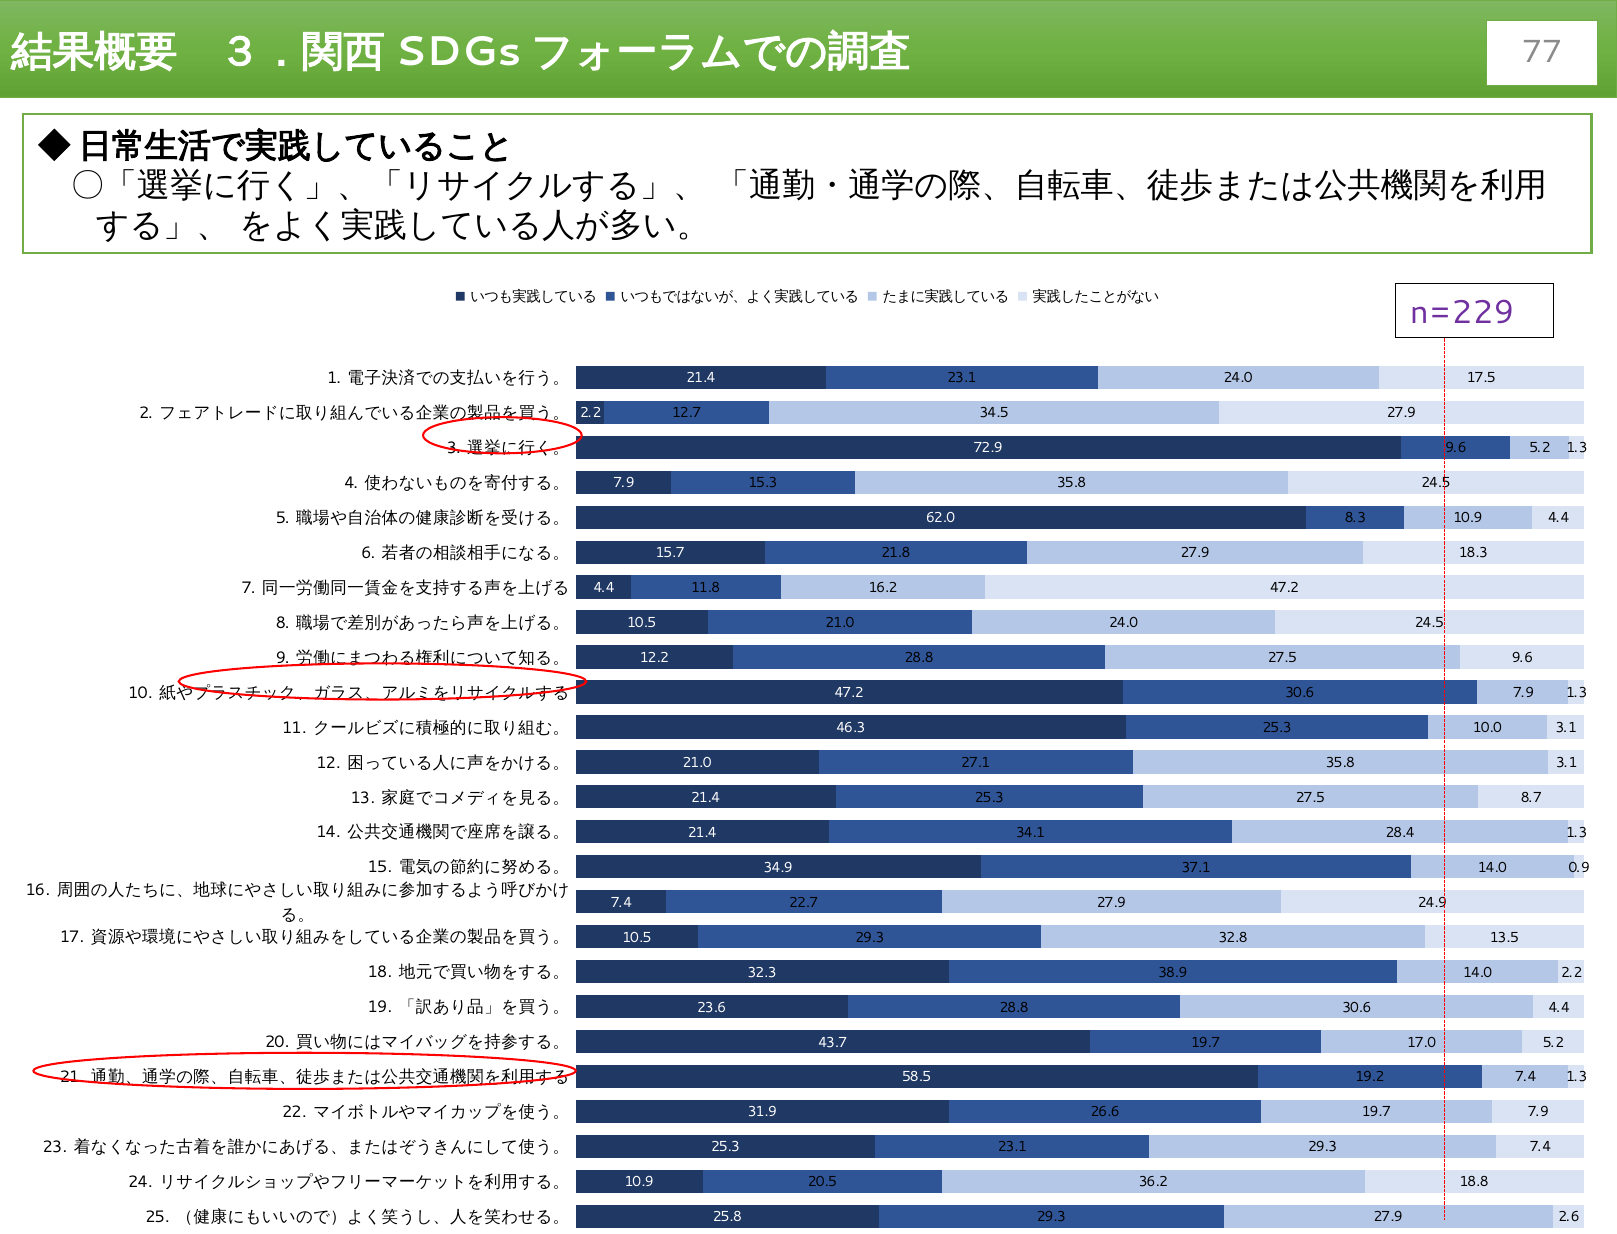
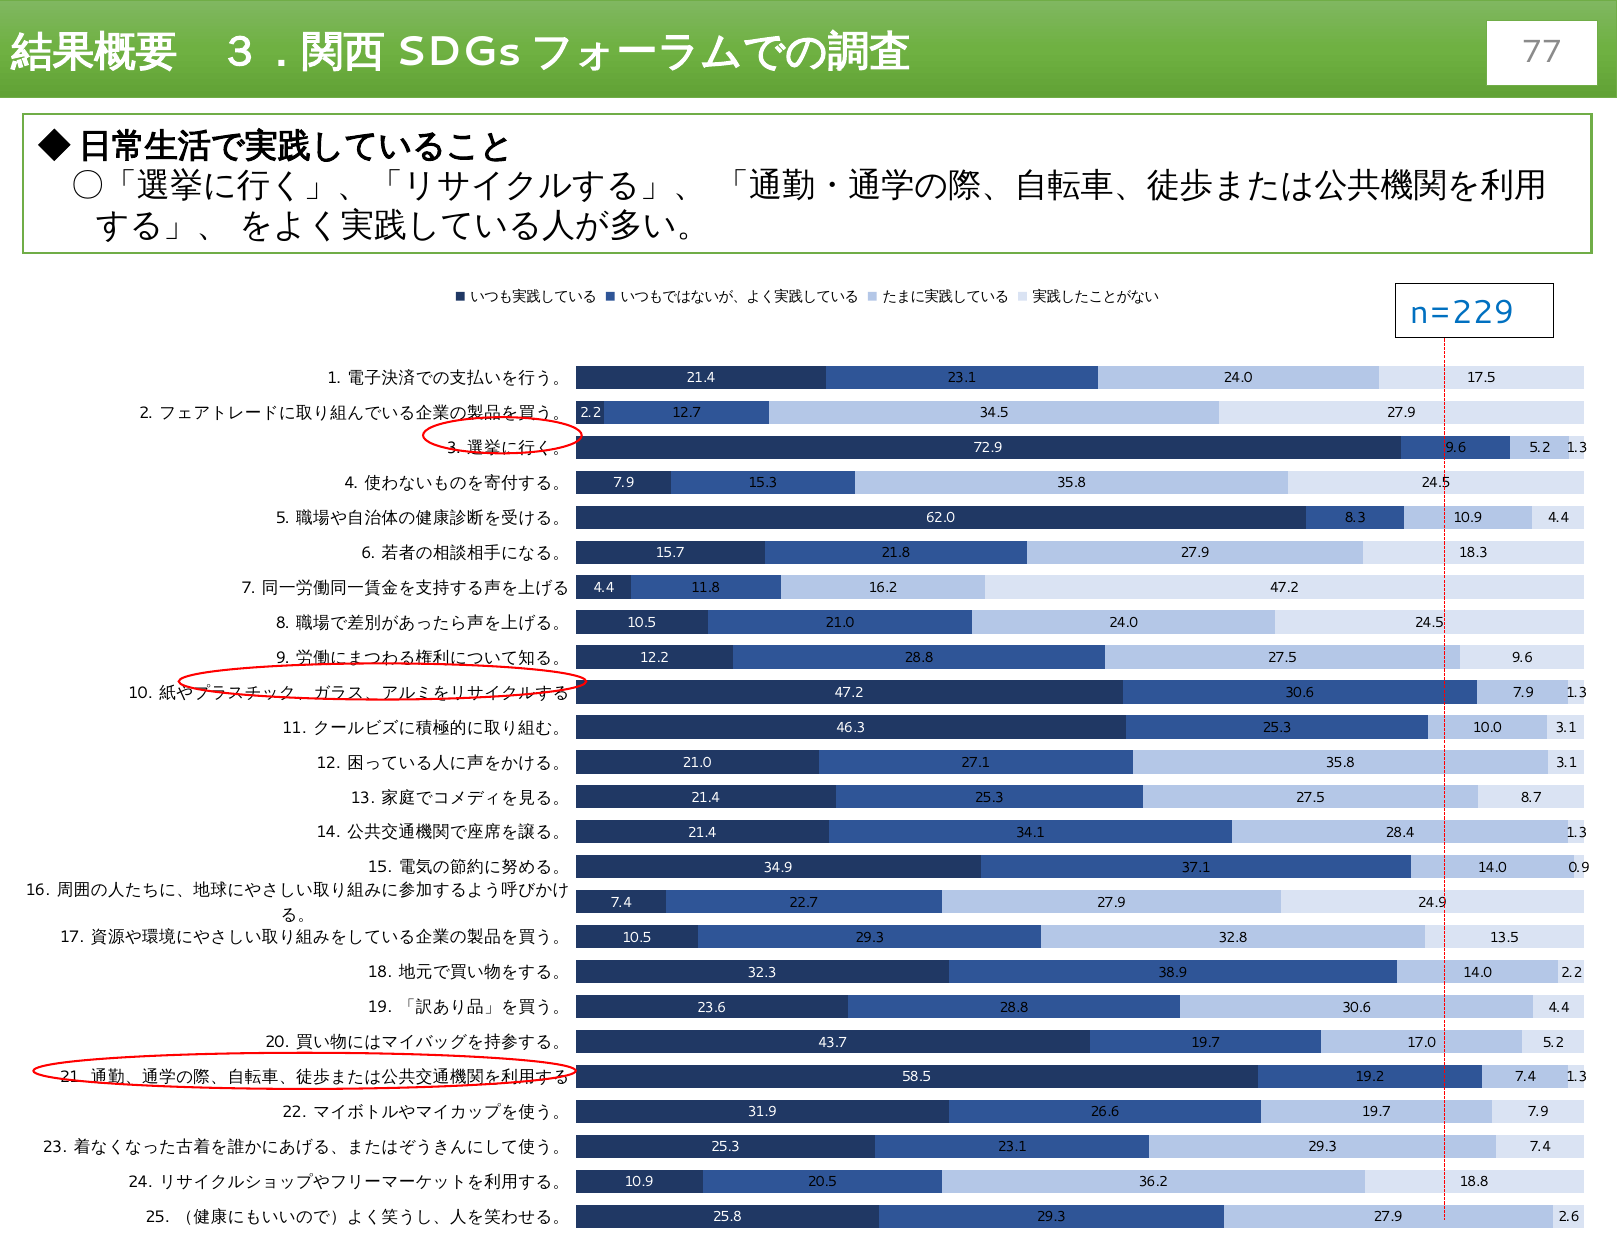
n=229 colour: purple -> blue (1462, 313)
